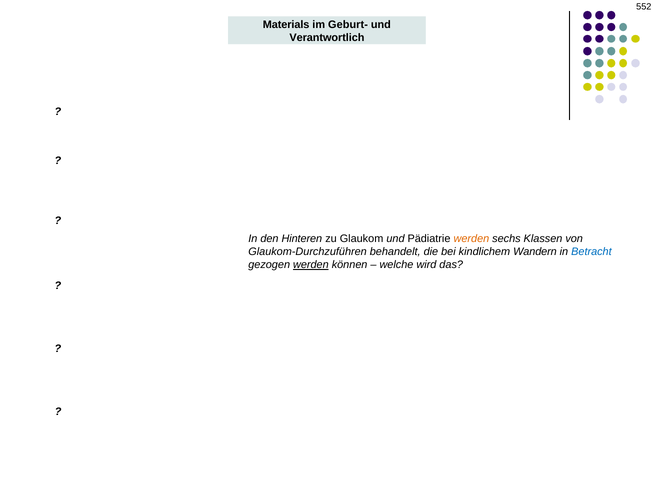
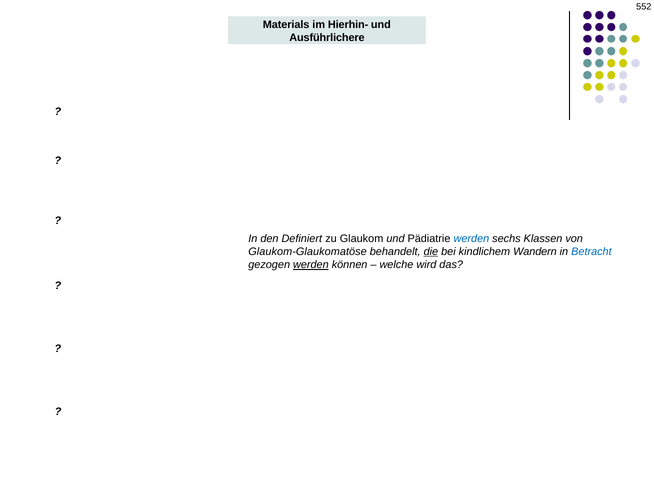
Geburt-: Geburt- -> Hierhin- (348, 25)
Verantwortlich: Verantwortlich -> Ausführlichere (327, 38)
Hinteren: Hinteren -> Definiert (302, 239)
werden colour: orange -> blue (471, 239)
Glaukom-Durchzuführen: Glaukom-Durchzuführen -> Glaukom-Glaukomatöse (308, 252)
die underline: none -> present (431, 252)
